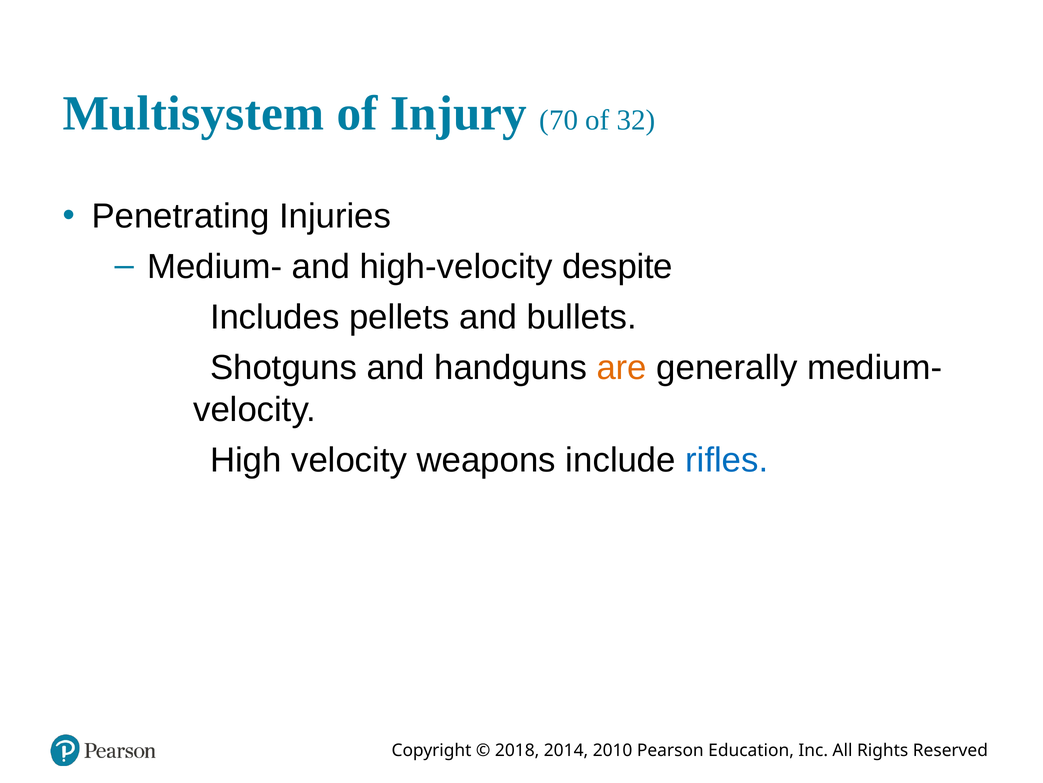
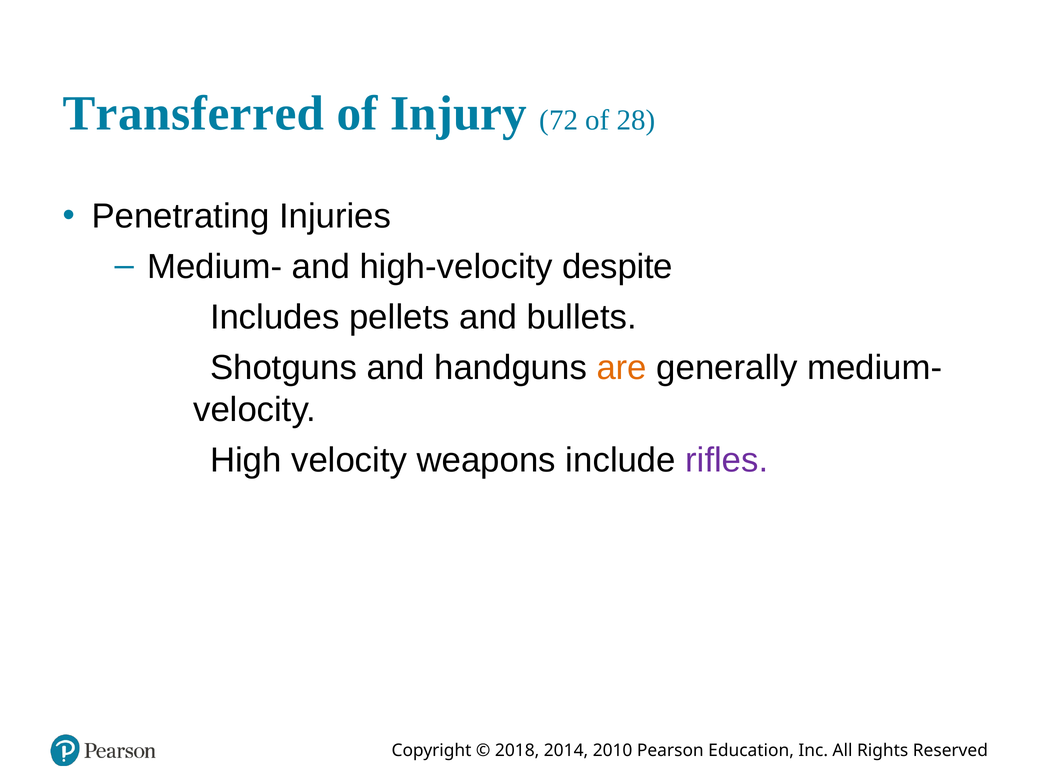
Multisystem: Multisystem -> Transferred (193, 113)
70: 70 -> 72 (559, 120)
32: 32 -> 28 (636, 120)
rifles colour: blue -> purple (727, 460)
